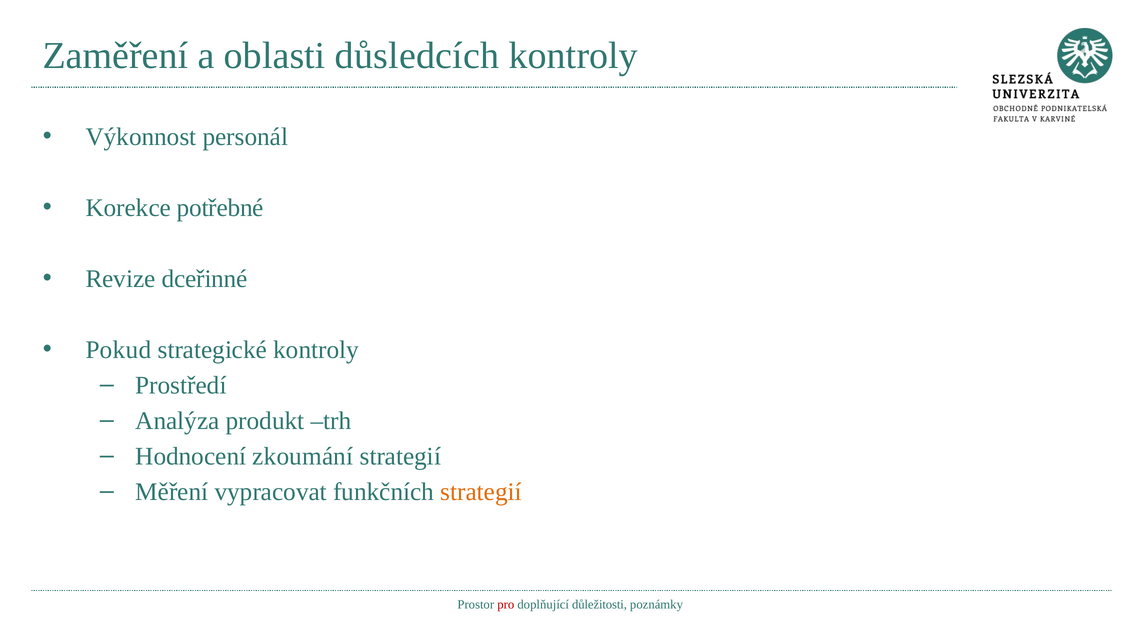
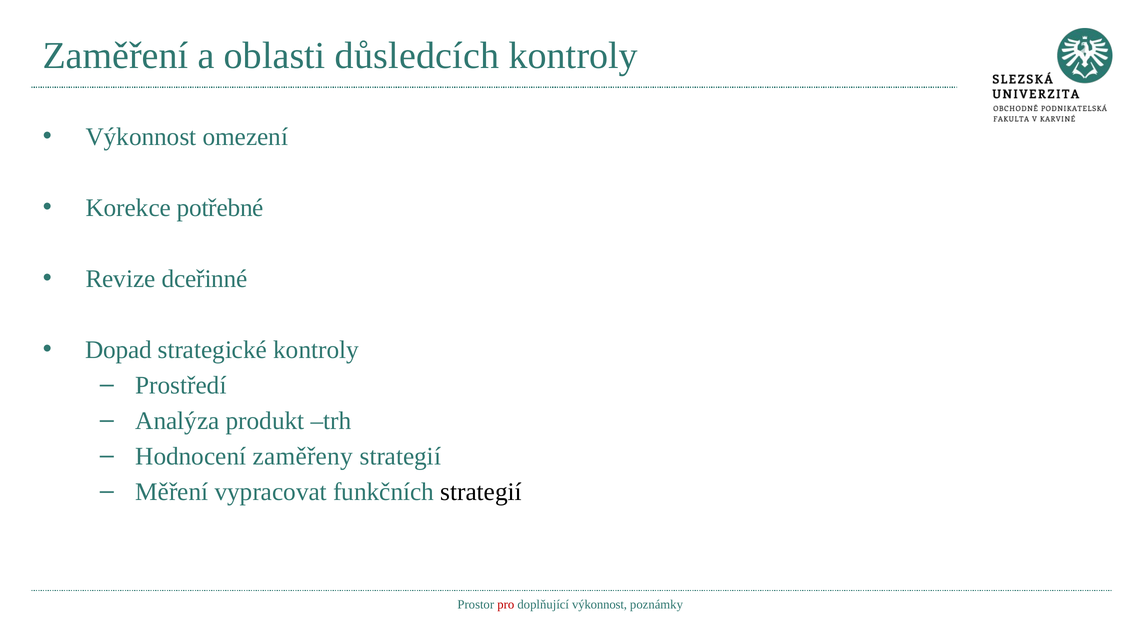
personál: personál -> omezení (245, 137)
Pokud: Pokud -> Dopad (119, 350)
zkoumání: zkoumání -> zaměřeny (303, 456)
strategií colour: orange -> black (481, 492)
doplňující důležitosti: důležitosti -> výkonnost (600, 605)
